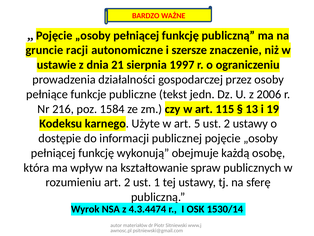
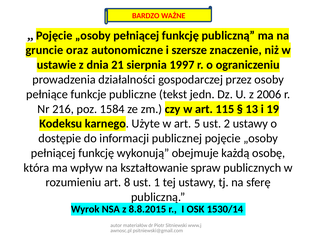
racji: racji -> oraz (77, 50)
art 2: 2 -> 8 (127, 182)
4.3.4474: 4.3.4474 -> 8.8.2015 (147, 209)
